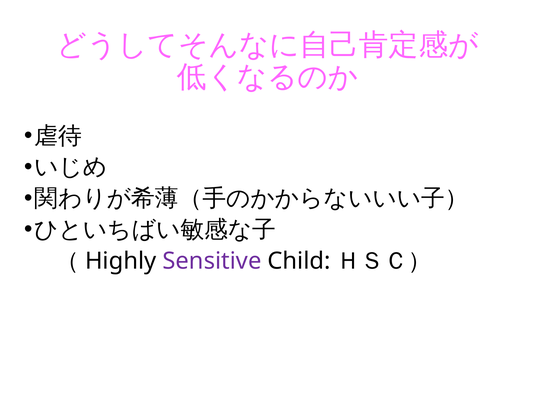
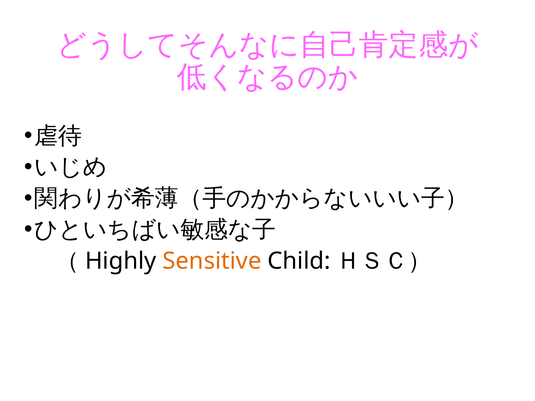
Sensitive colour: purple -> orange (212, 261)
